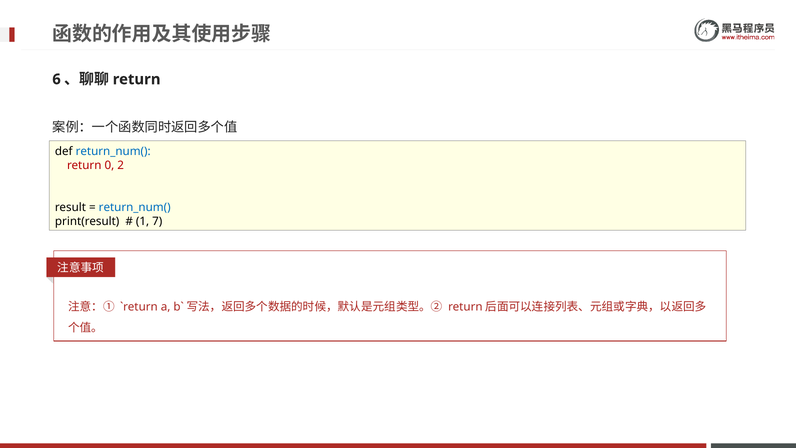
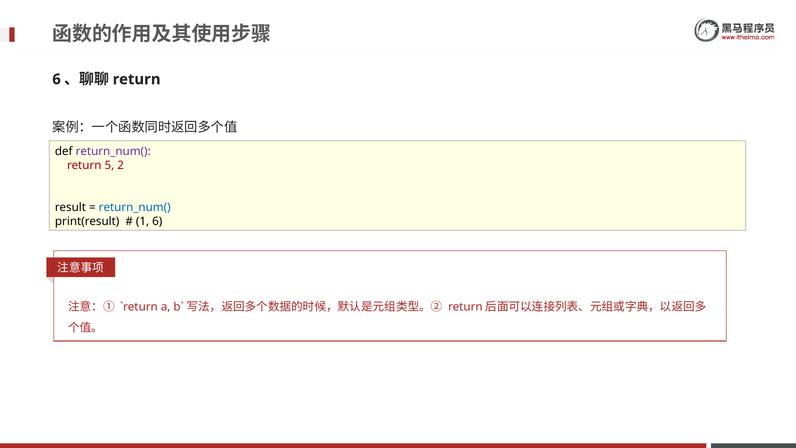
return_num( colour: blue -> purple (113, 151)
0: 0 -> 5 (109, 165)
1 7: 7 -> 6 (157, 221)
